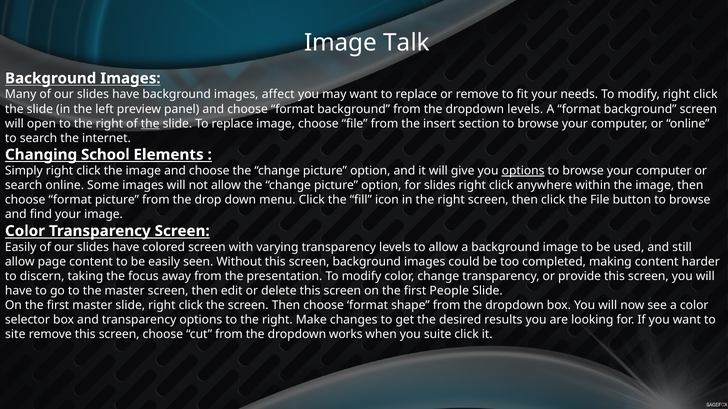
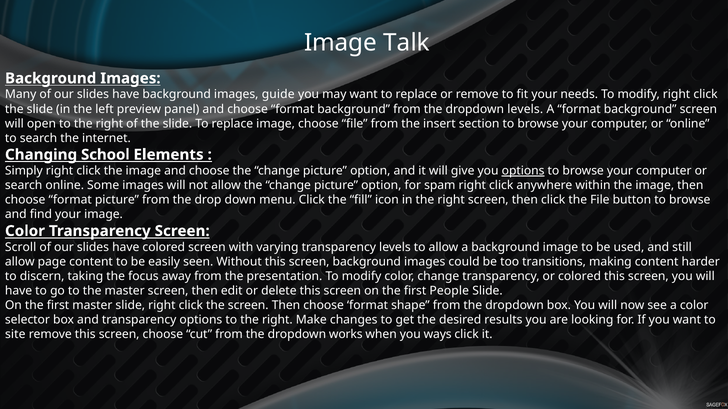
affect: affect -> guide (278, 95)
the underline: present -> none (150, 124)
for slides: slides -> spam (440, 186)
Easily: Easily -> Scroll (21, 247)
completed: completed -> transitions (554, 262)
or provide: provide -> colored (580, 277)
suite: suite -> ways (438, 335)
